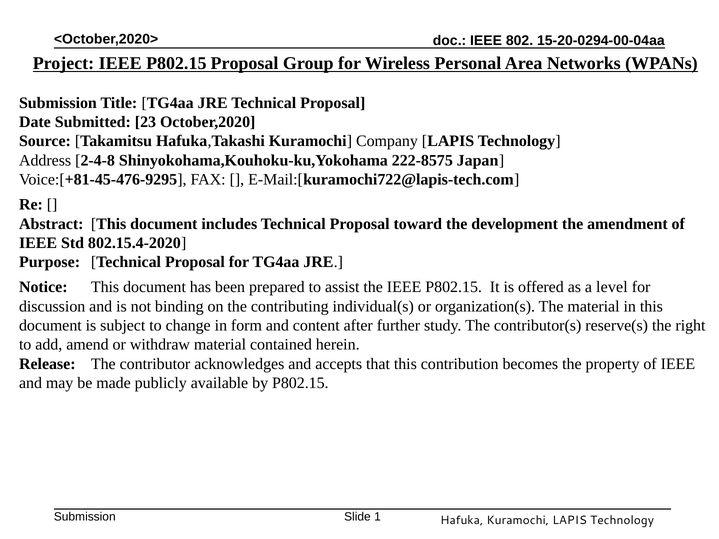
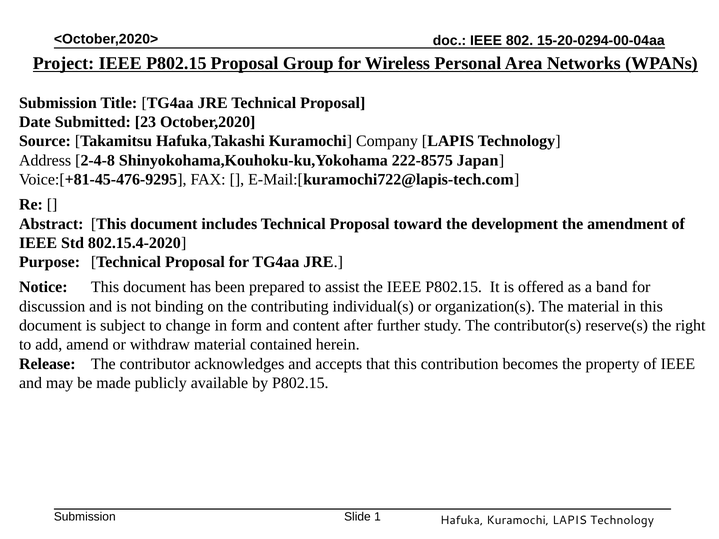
level: level -> band (612, 287)
